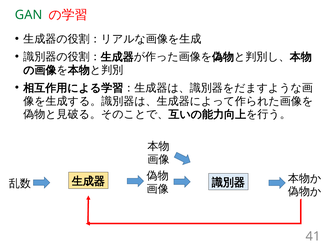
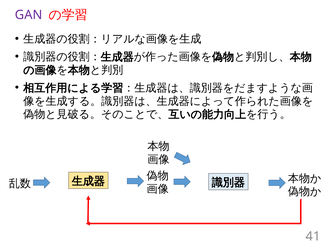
GAN colour: green -> purple (29, 15)
